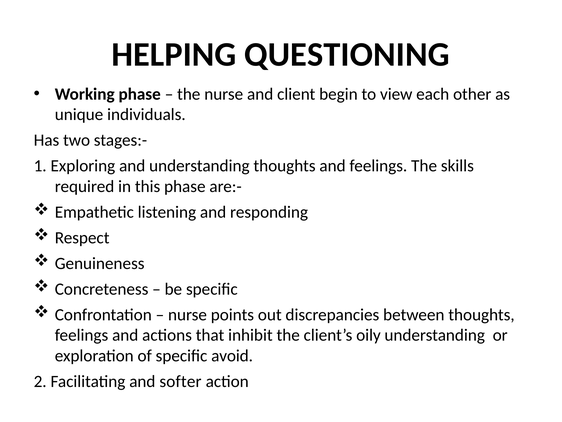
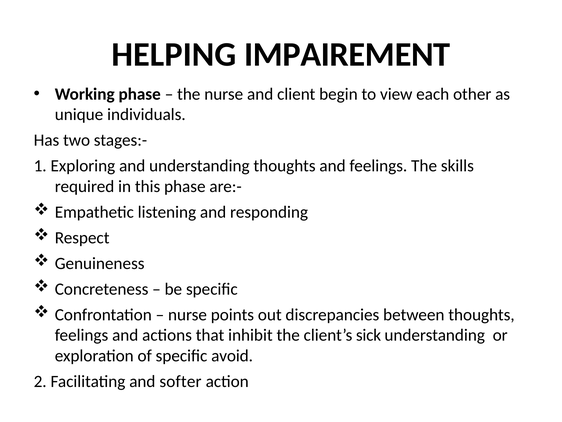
QUESTIONING: QUESTIONING -> IMPAIREMENT (347, 54)
oily: oily -> sick (369, 335)
